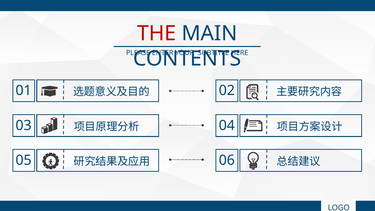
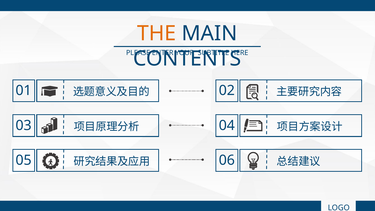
THE colour: red -> orange (157, 33)
